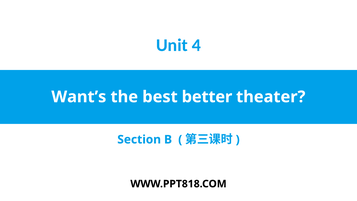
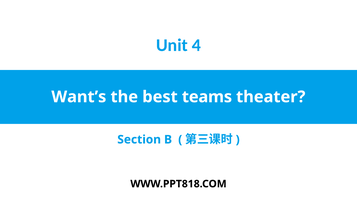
better: better -> teams (207, 97)
